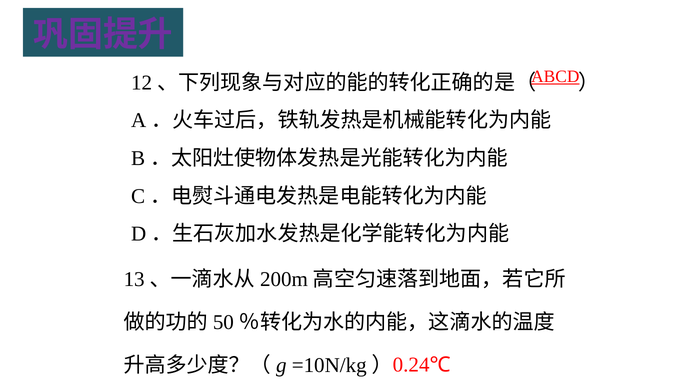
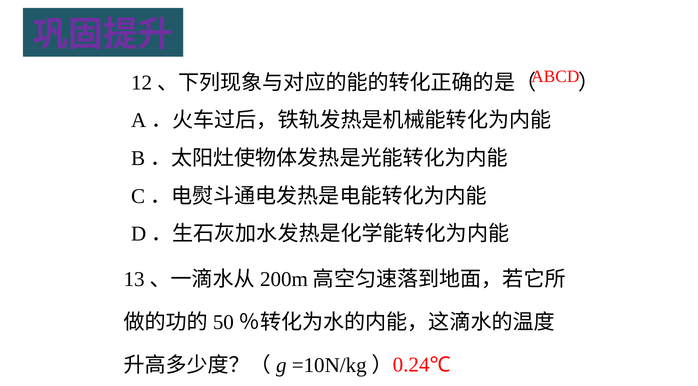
ABCD underline: present -> none (555, 77)
